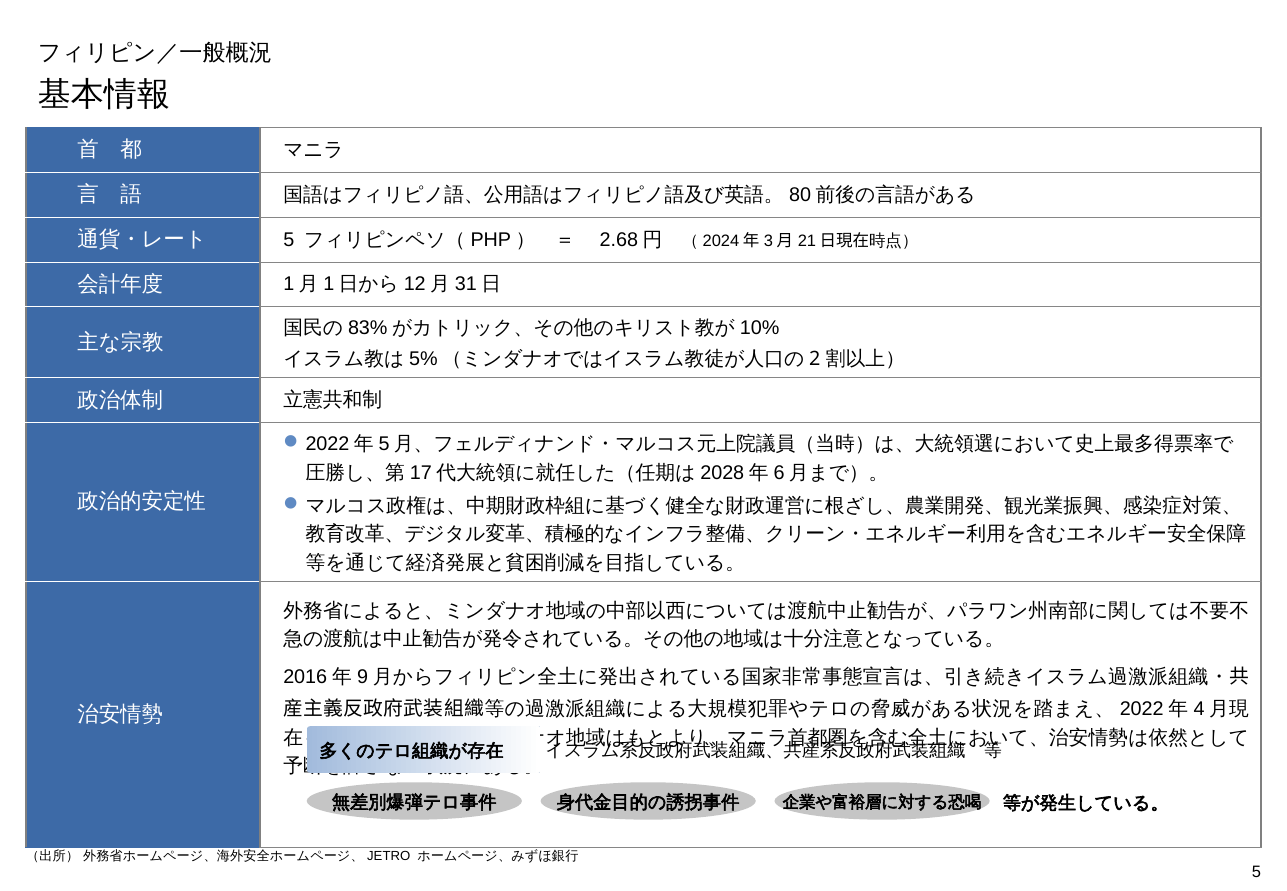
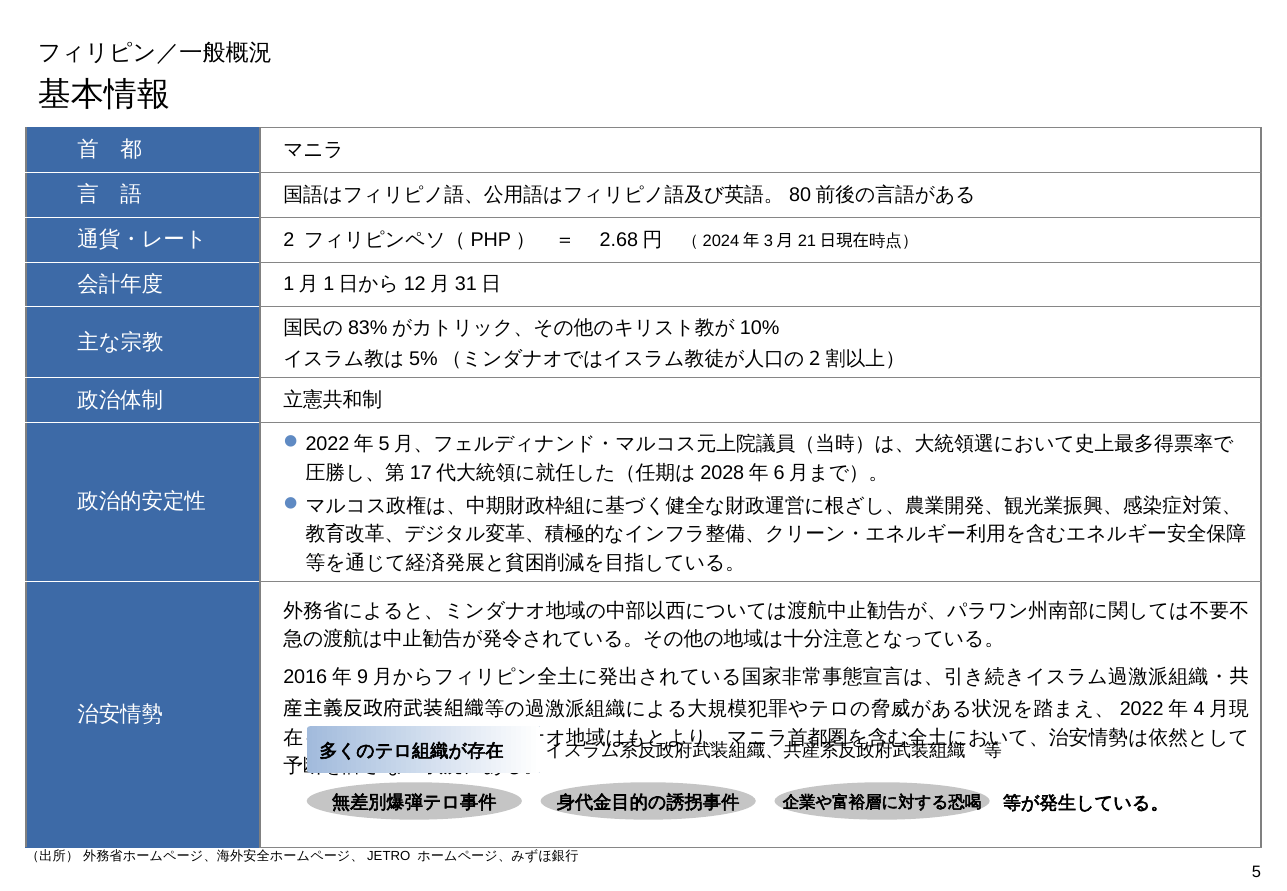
5: 5 -> 2 (289, 240)
